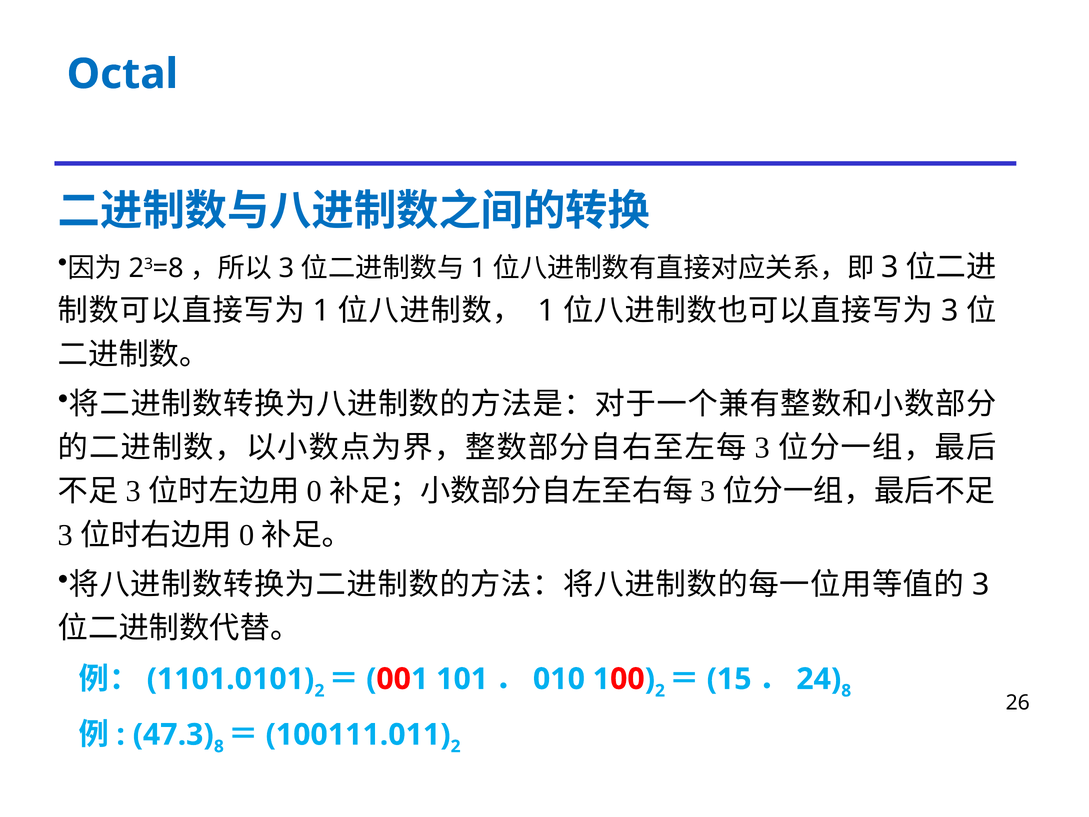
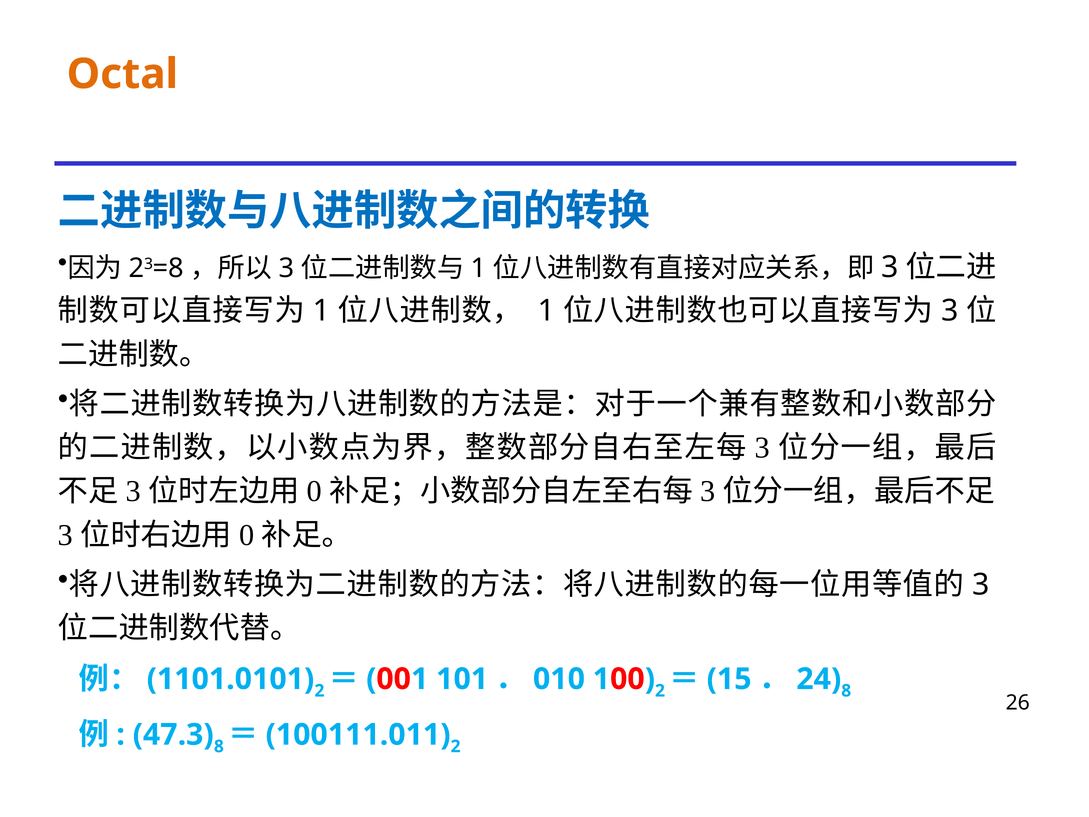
Octal colour: blue -> orange (122, 74)
